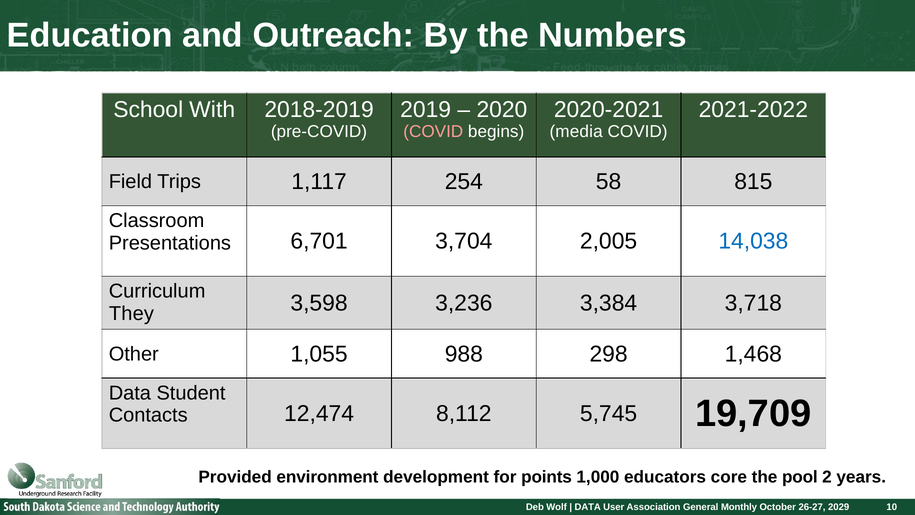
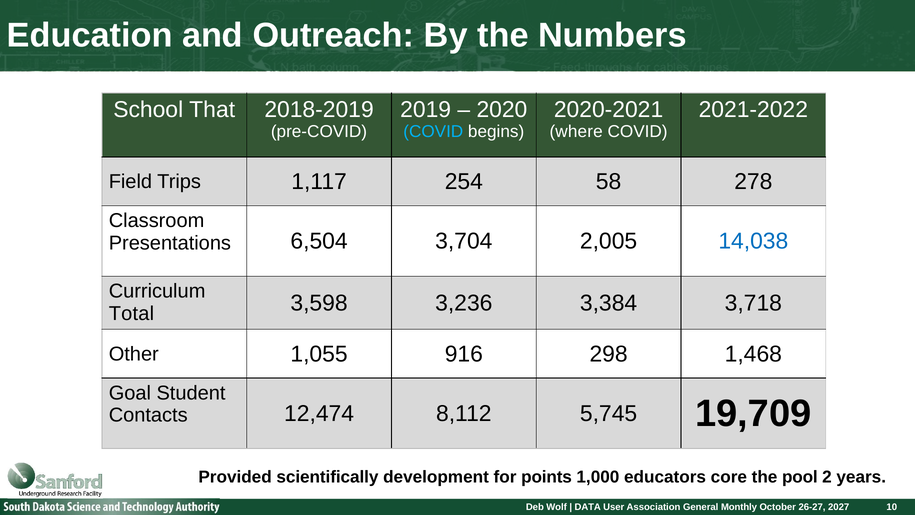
With: With -> That (212, 109)
COVID colour: pink -> light blue (433, 132)
media: media -> where (576, 132)
815: 815 -> 278 (753, 182)
6,701: 6,701 -> 6,504 (319, 241)
They: They -> Total (131, 313)
988: 988 -> 916 (464, 354)
Data: Data -> Goal (130, 393)
environment: environment -> scientifically (327, 477)
2029: 2029 -> 2027 (839, 507)
